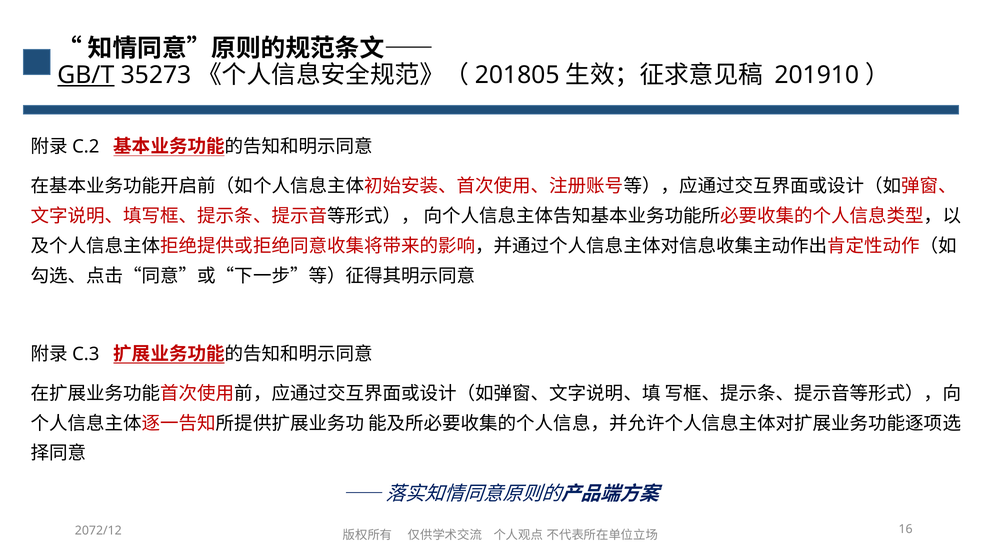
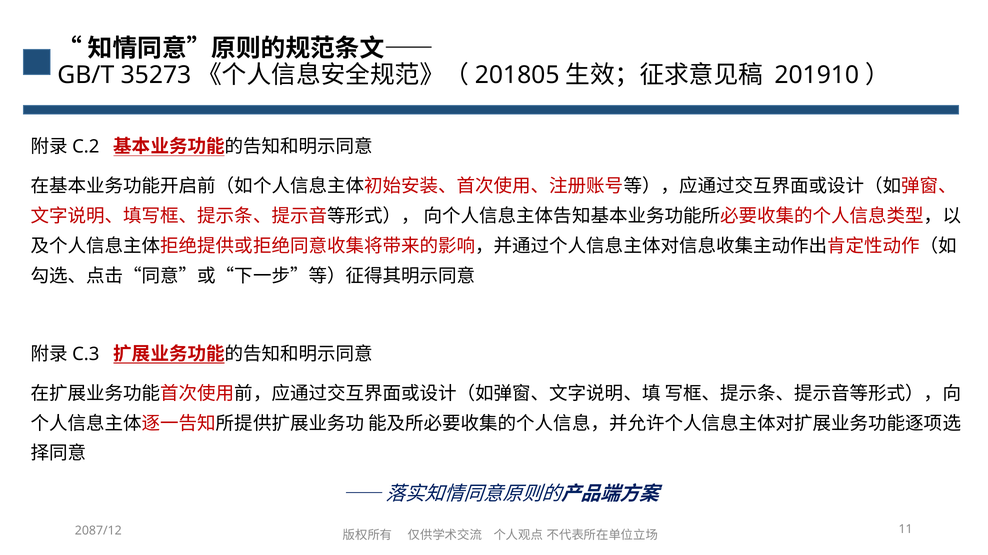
GB/T underline: present -> none (86, 75)
2072/12: 2072/12 -> 2087/12 (98, 532)
16: 16 -> 11 (906, 530)
